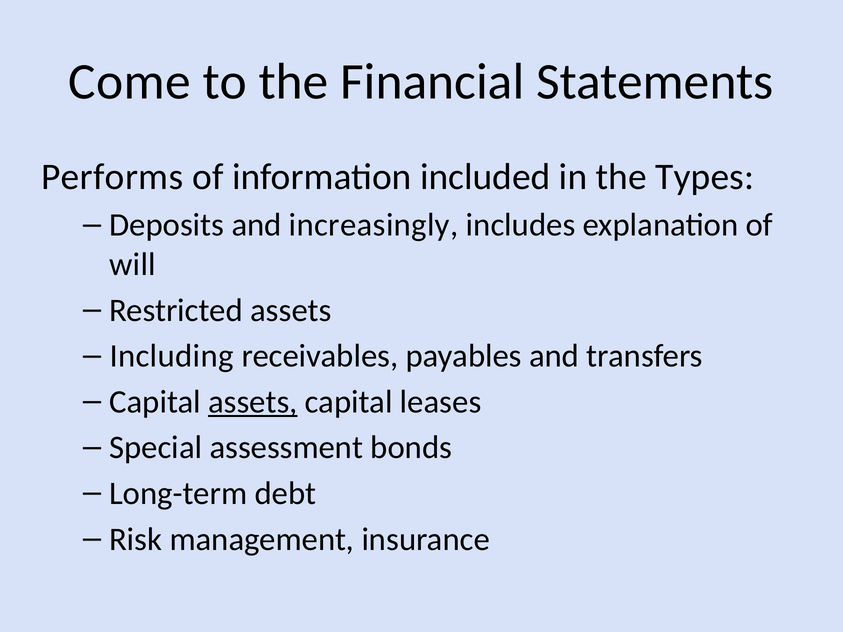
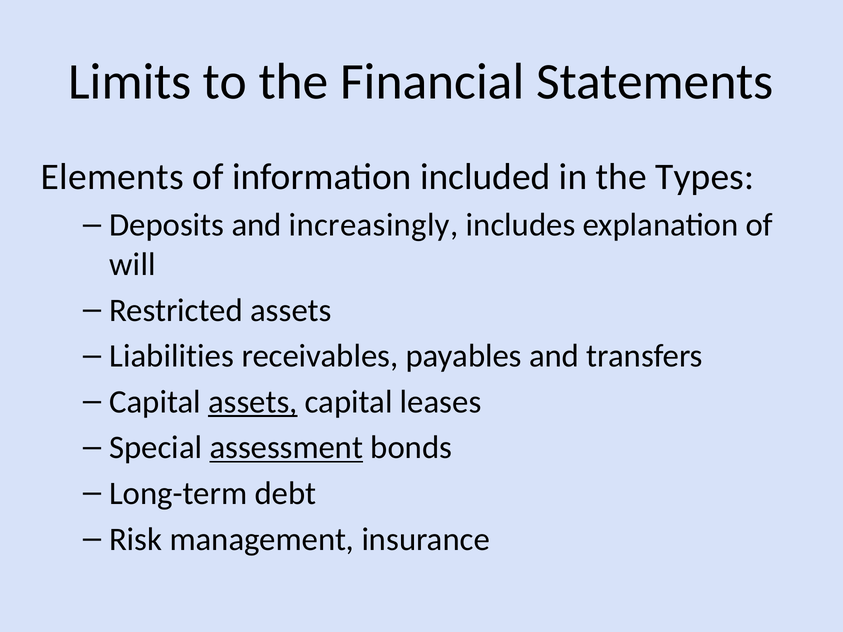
Come: Come -> Limits (130, 82)
Performs: Performs -> Elements (112, 177)
Including: Including -> Liabilities (172, 356)
assessment underline: none -> present (286, 448)
